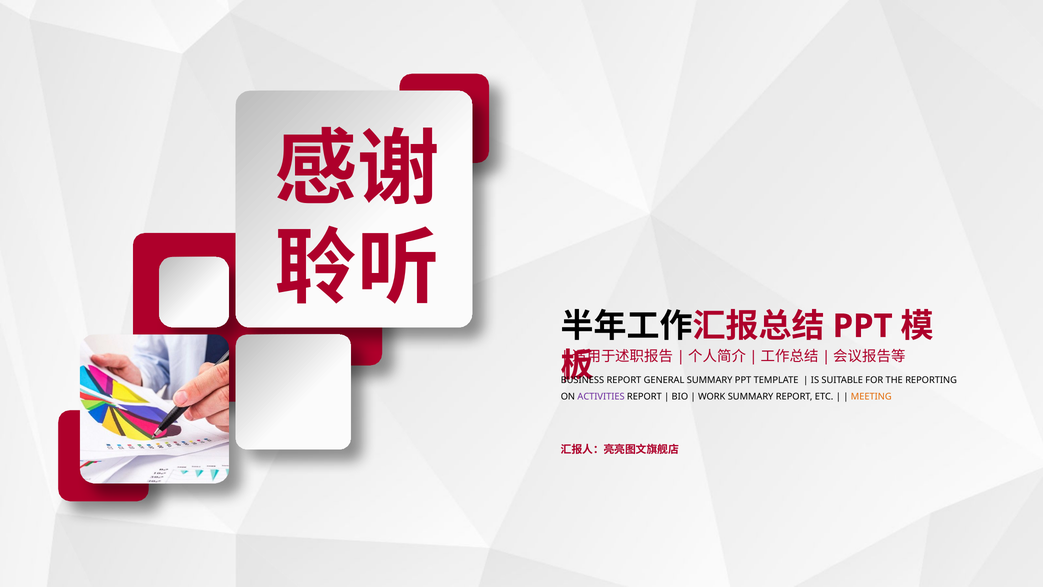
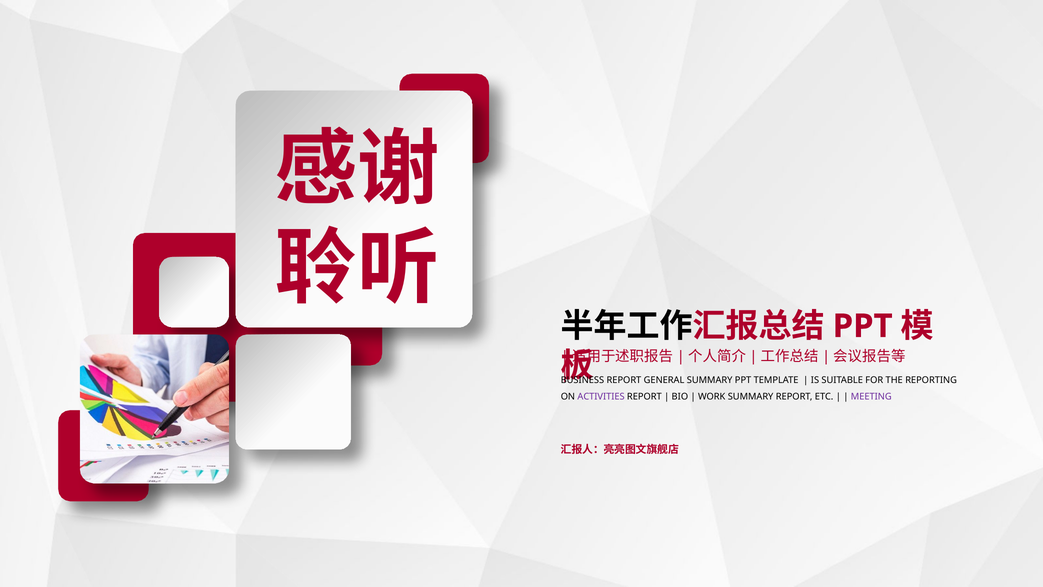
MEETING colour: orange -> purple (871, 397)
